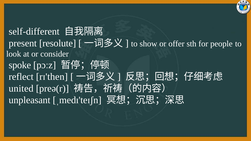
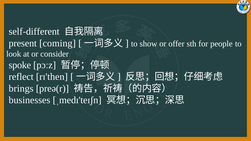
resolute: resolute -> coming (58, 43)
united: united -> brings (21, 89)
unpleasant: unpleasant -> businesses (29, 100)
